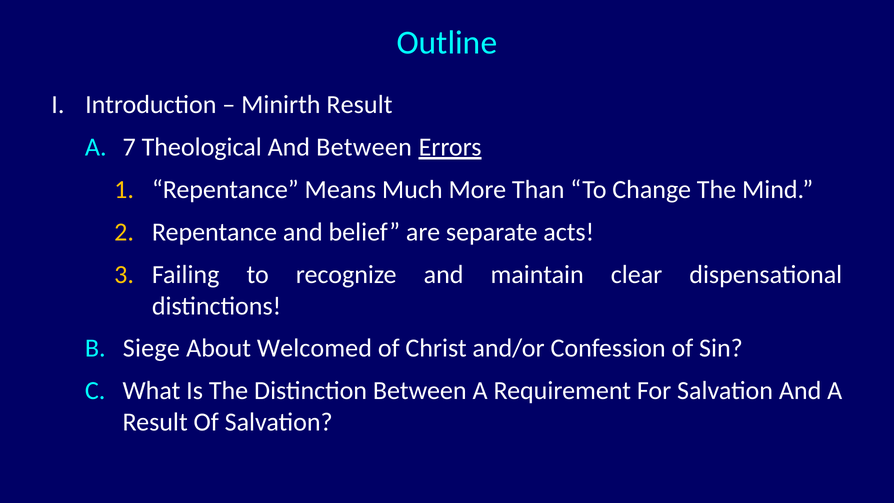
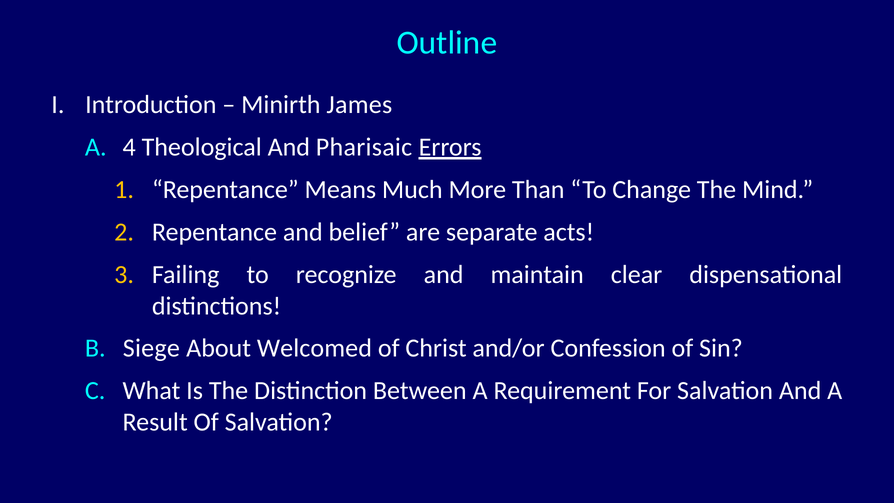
Minirth Result: Result -> James (359, 105)
7: 7 -> 4 (129, 147)
And Between: Between -> Pharisaic (364, 147)
